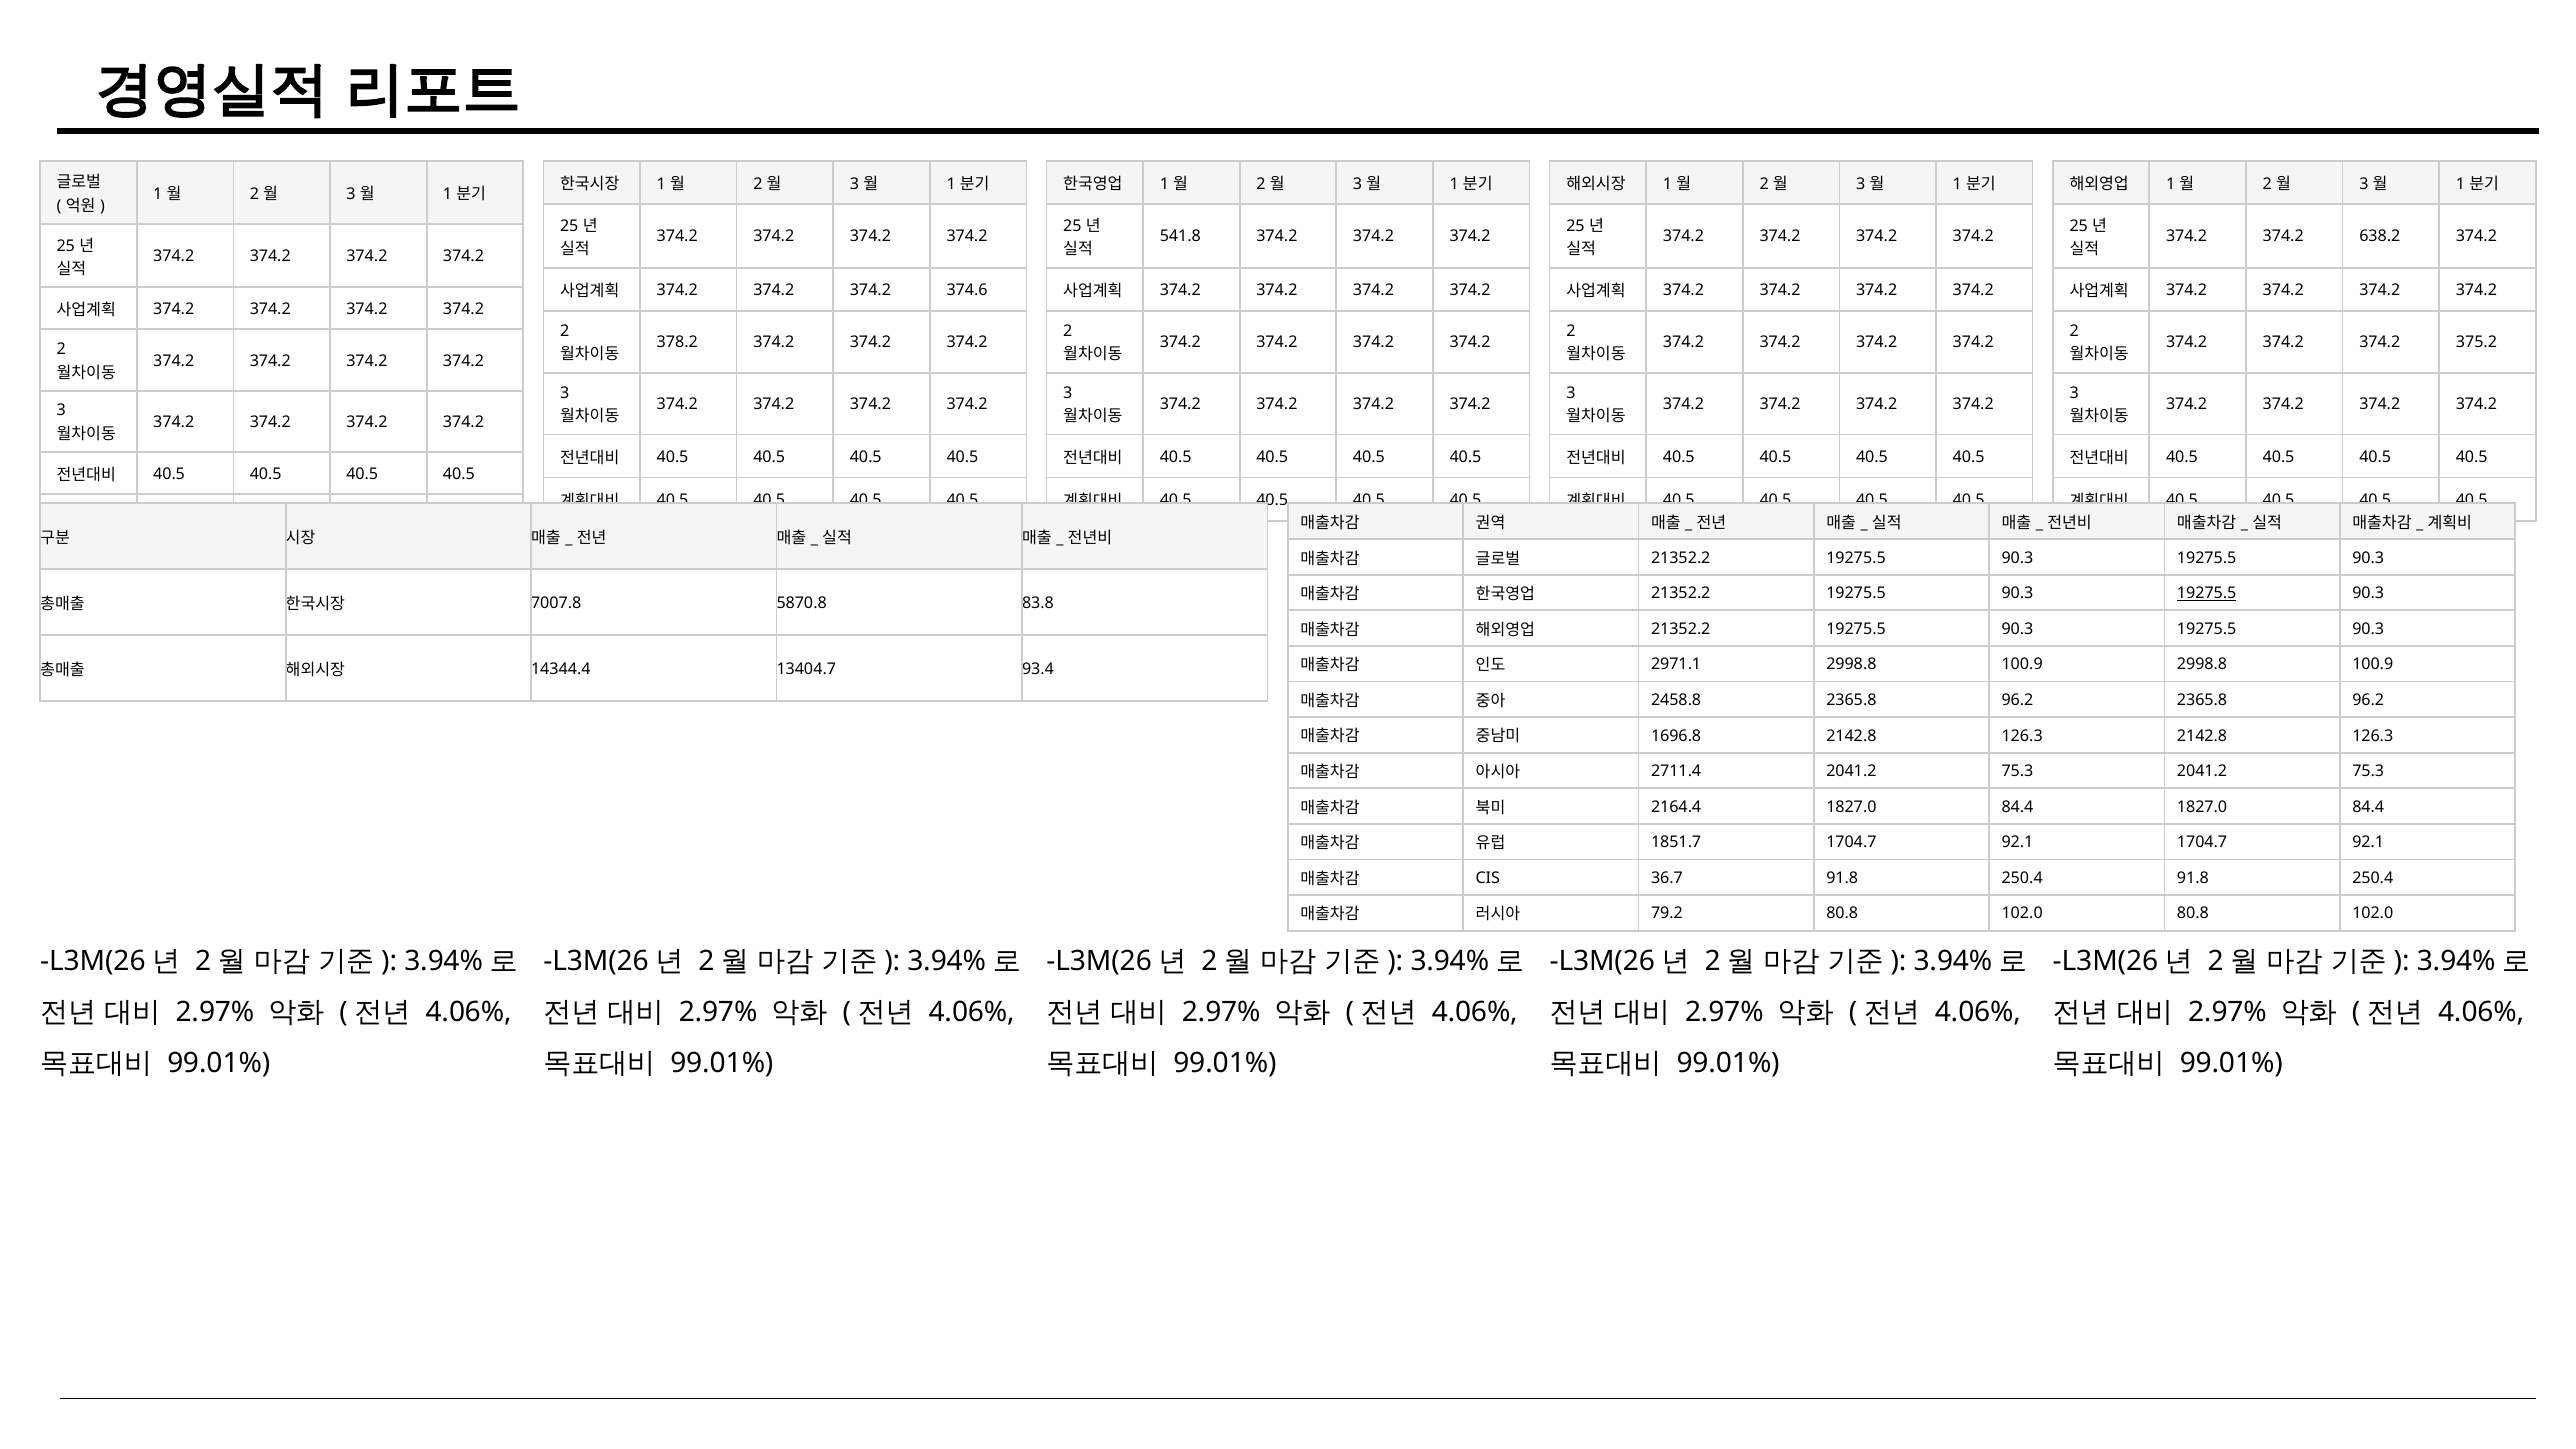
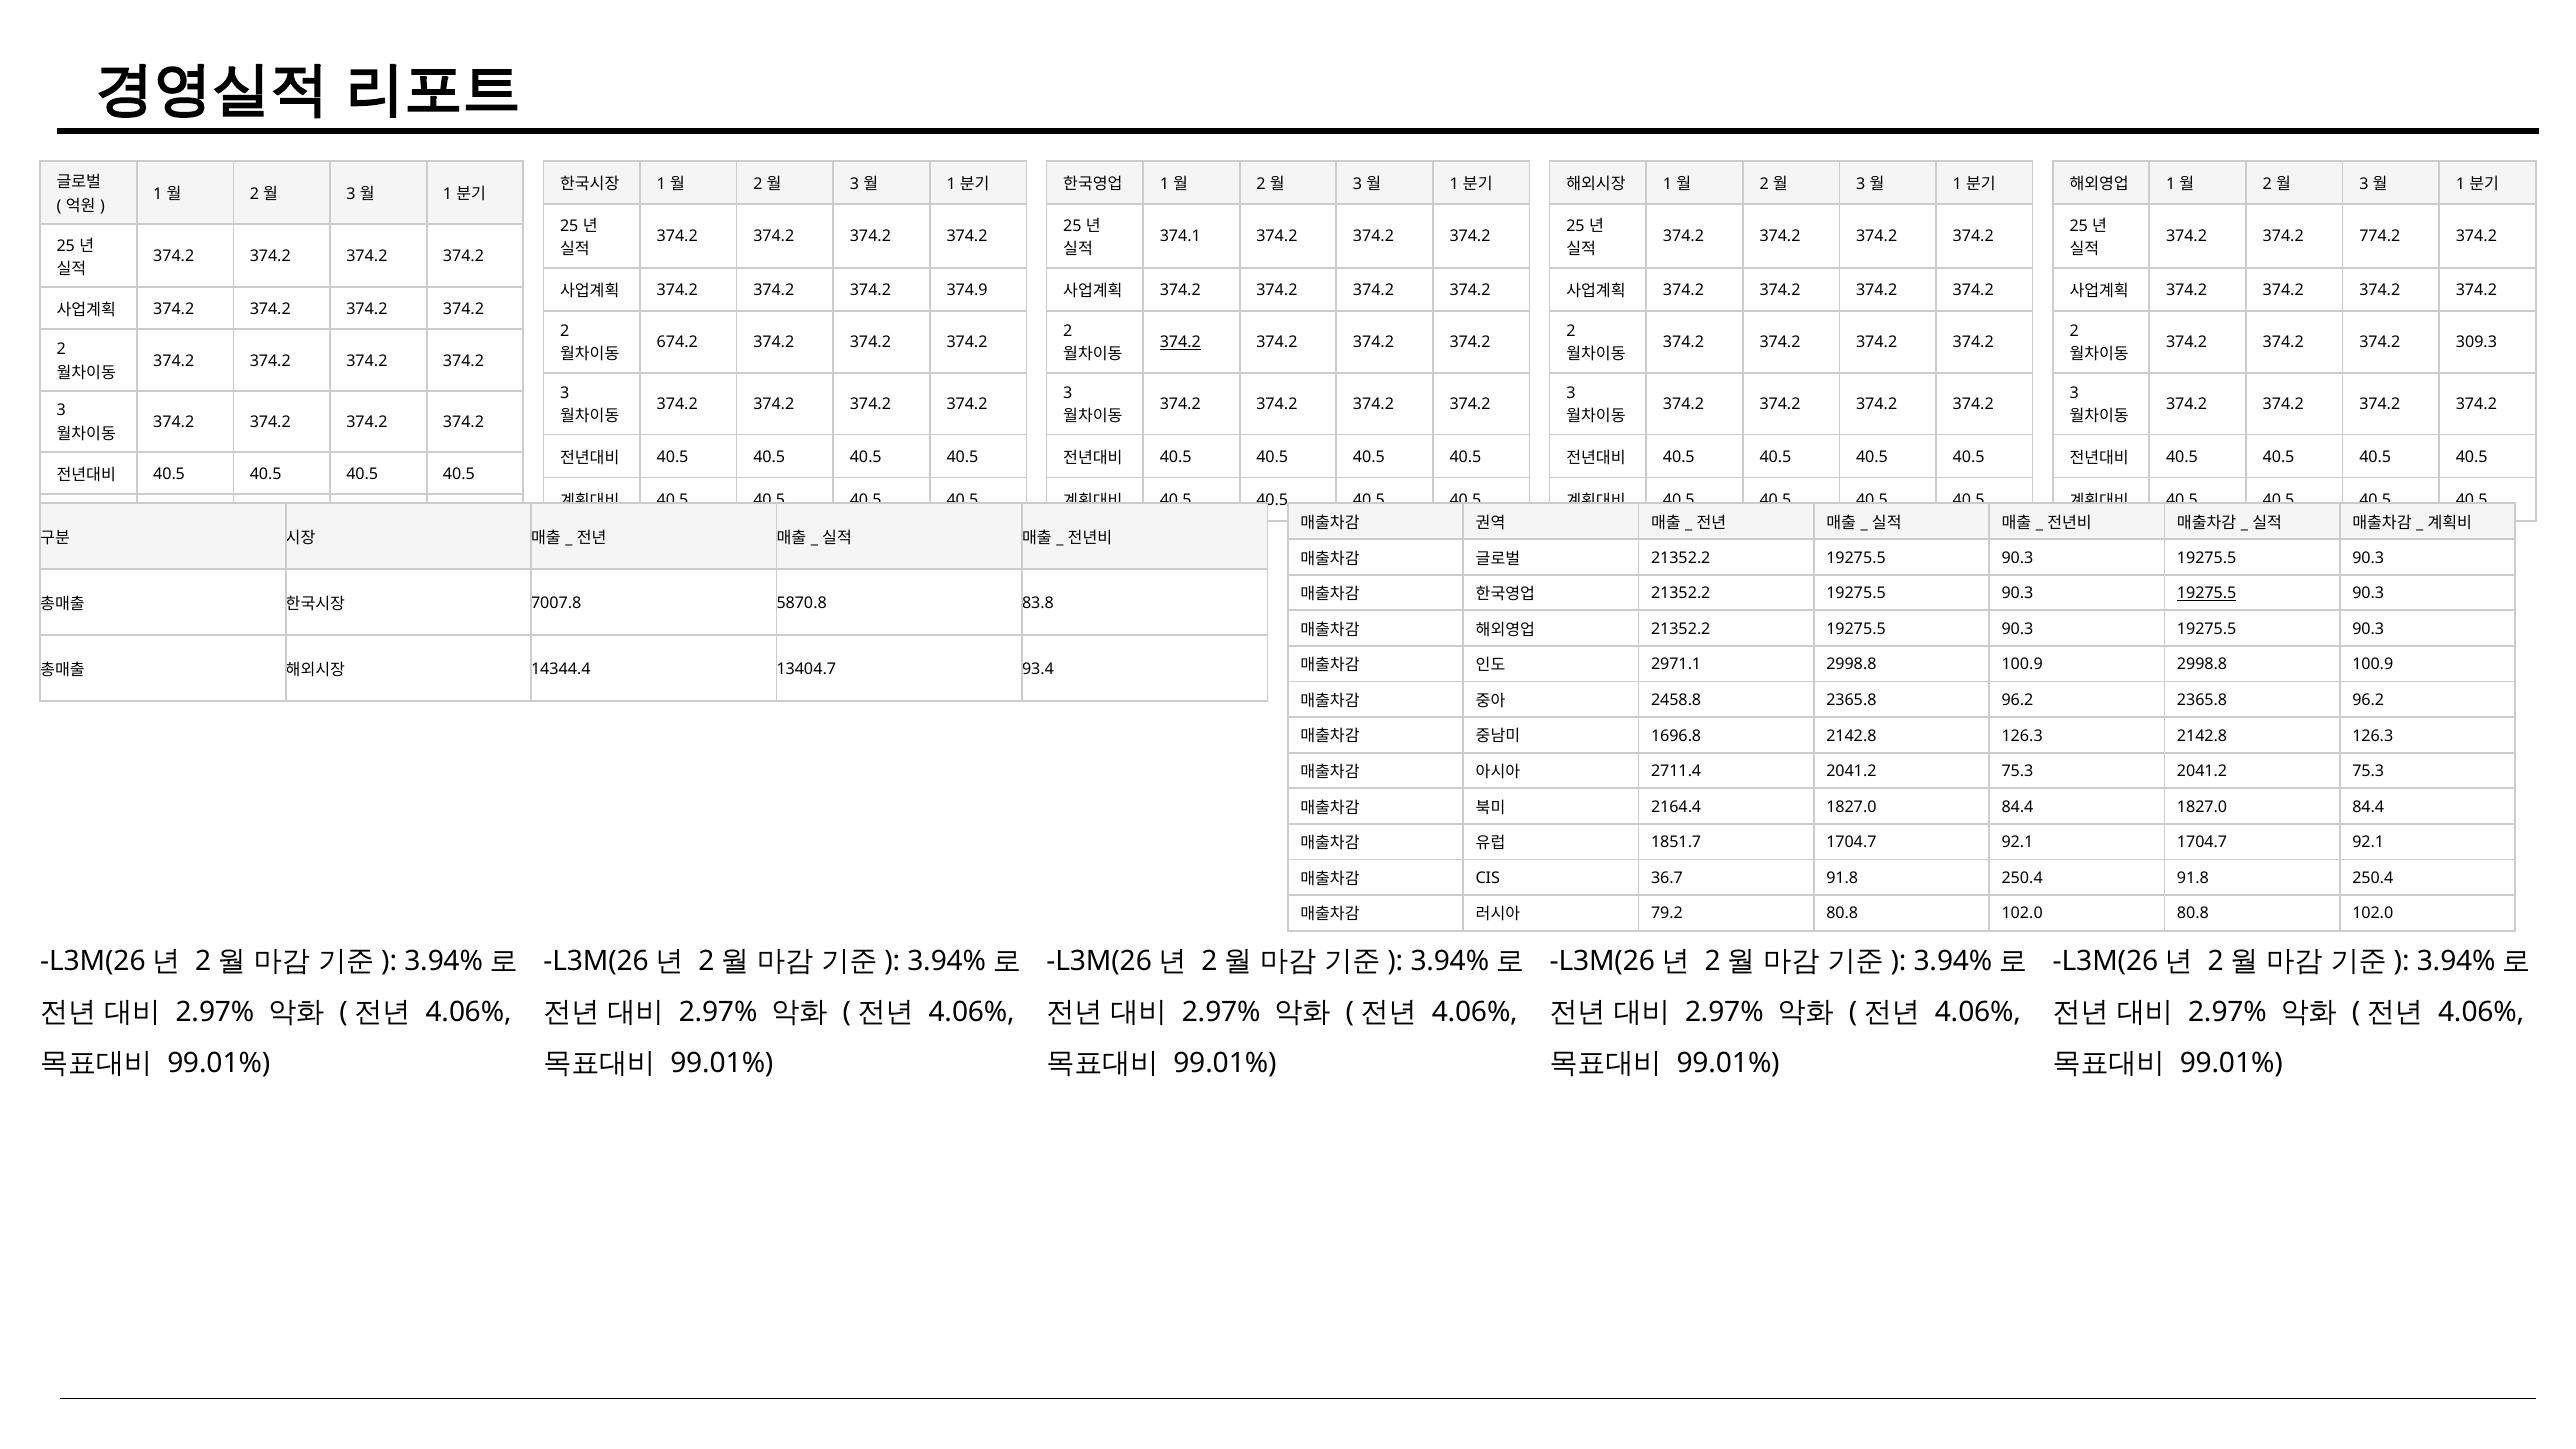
541.8: 541.8 -> 374.1 (1180, 237)
638.2: 638.2 -> 774.2 (2380, 237)
374.6: 374.6 -> 374.9 (967, 290)
378.2: 378.2 -> 674.2 (677, 342)
374.2 underline: none -> present (1180, 342)
375.2: 375.2 -> 309.3 (2476, 342)
